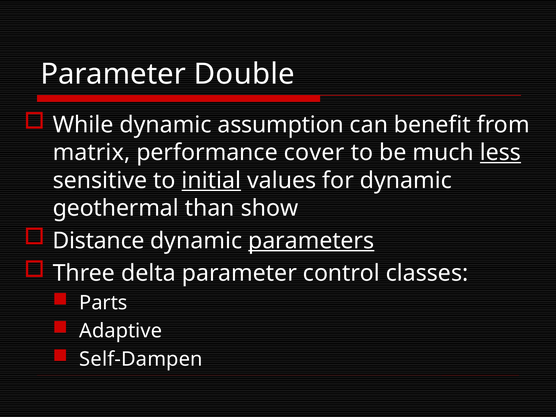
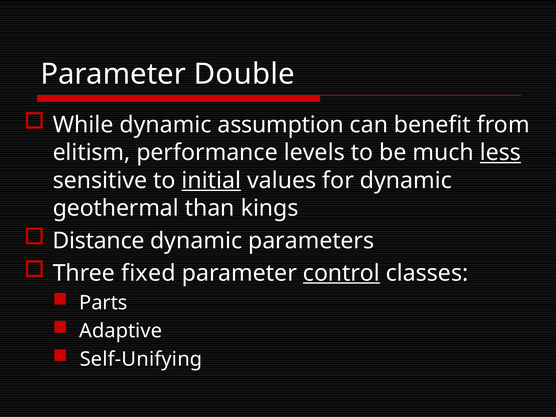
matrix: matrix -> elitism (92, 153)
cover: cover -> levels (314, 153)
show: show -> kings (270, 208)
parameters underline: present -> none (311, 241)
delta: delta -> fixed (148, 273)
control underline: none -> present (341, 273)
Self-Dampen: Self-Dampen -> Self-Unifying (141, 359)
